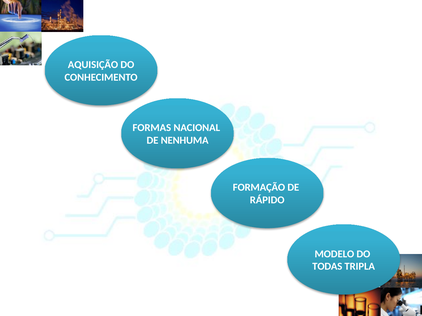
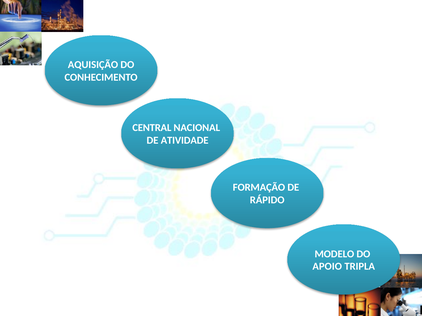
FORMAS: FORMAS -> CENTRAL (152, 128)
NENHUMA: NENHUMA -> ATIVIDADE (185, 141)
TODAS: TODAS -> APOIO (327, 267)
